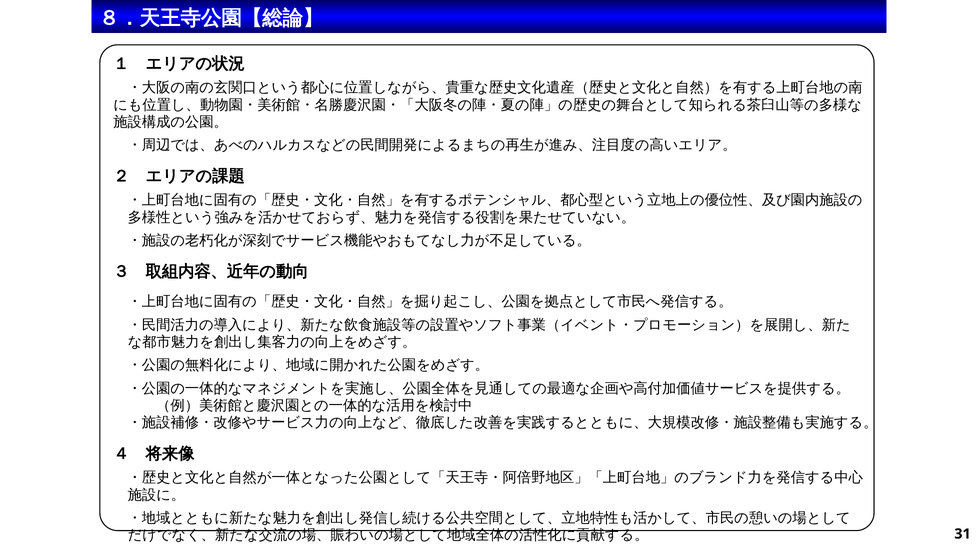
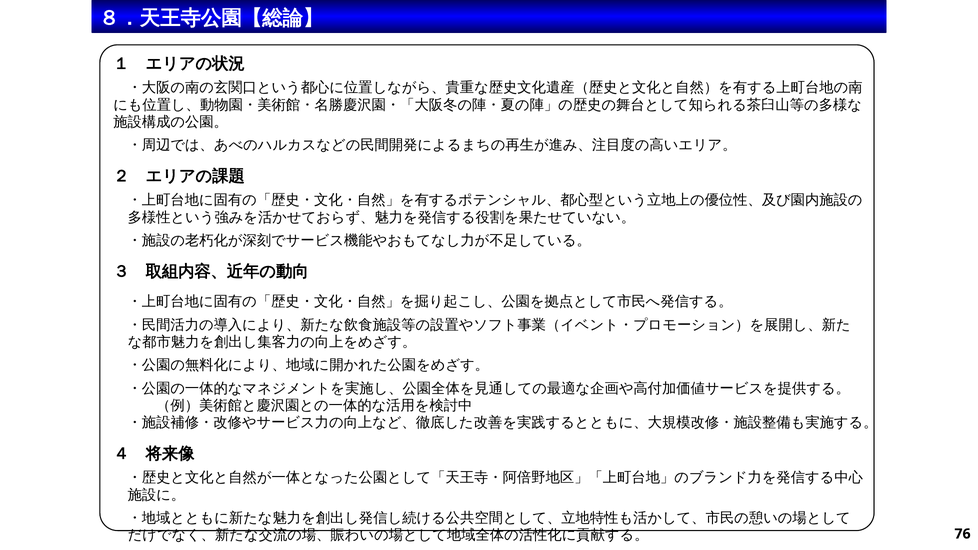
31: 31 -> 76 (963, 534)
